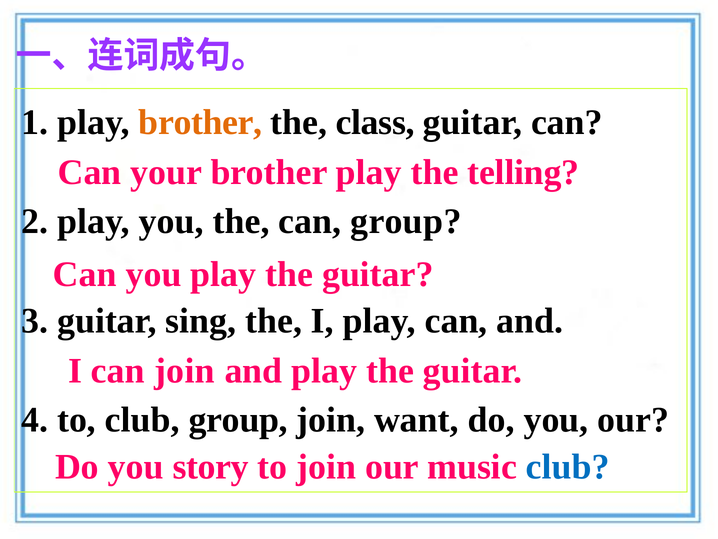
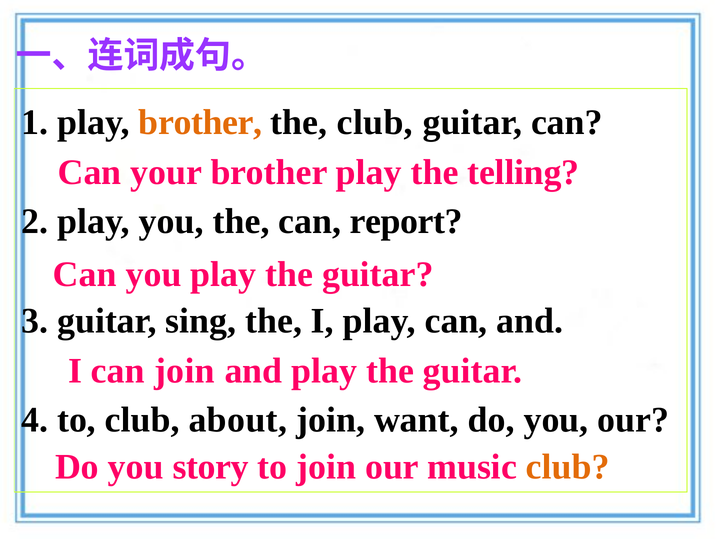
the class: class -> club (375, 122)
can group: group -> report (406, 221)
club group: group -> about (238, 420)
club colour: blue -> orange (568, 466)
